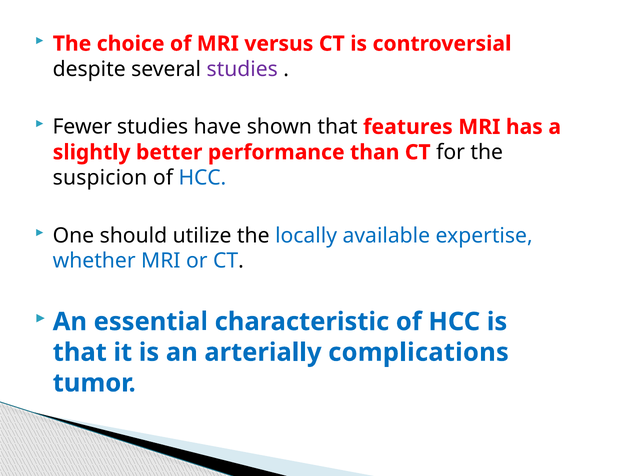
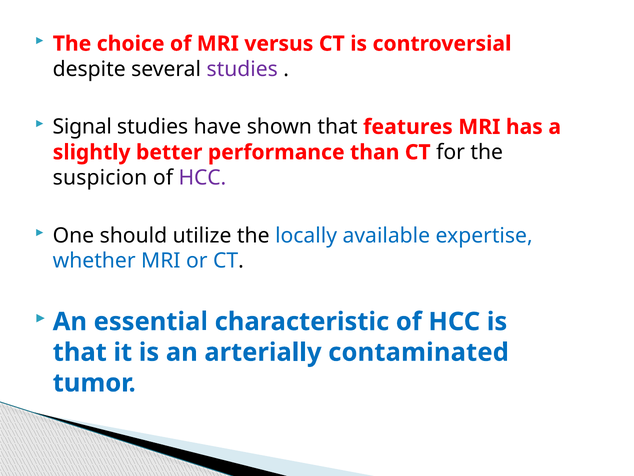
Fewer: Fewer -> Signal (82, 127)
HCC colour: blue -> purple (202, 178)
complications: complications -> contaminated (419, 352)
